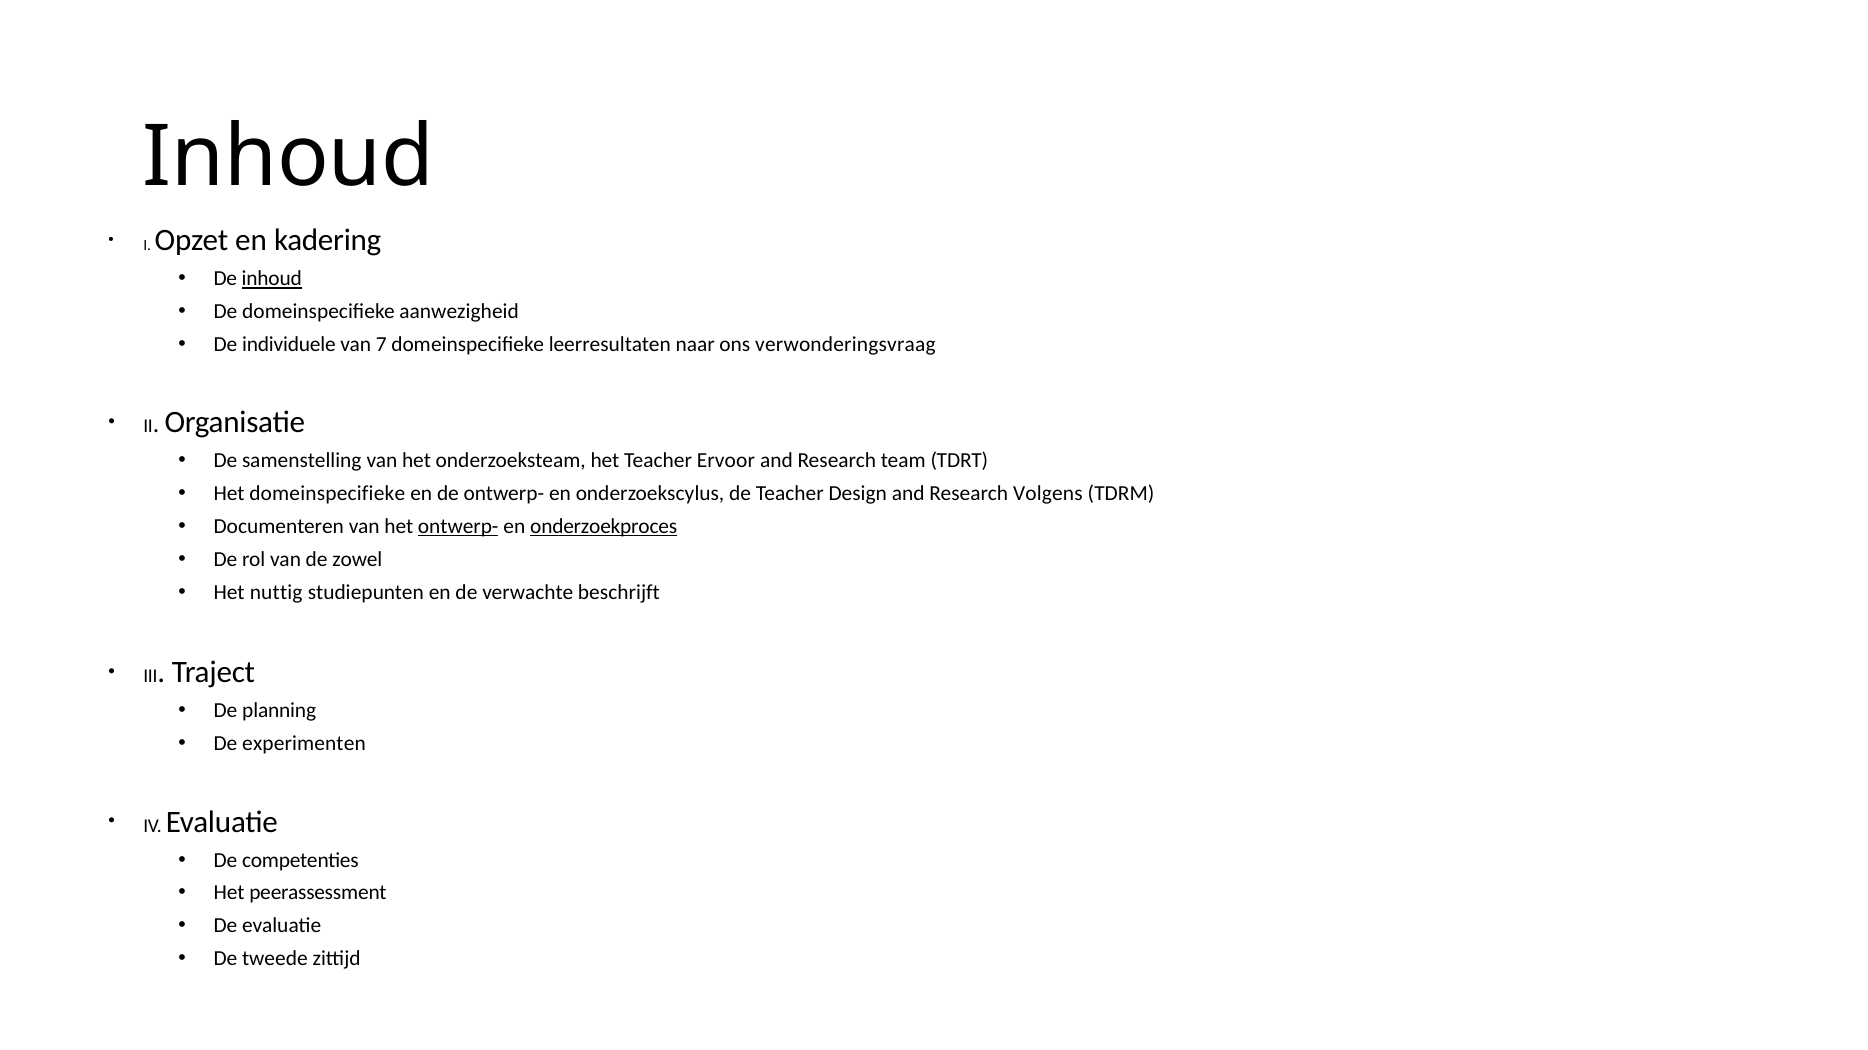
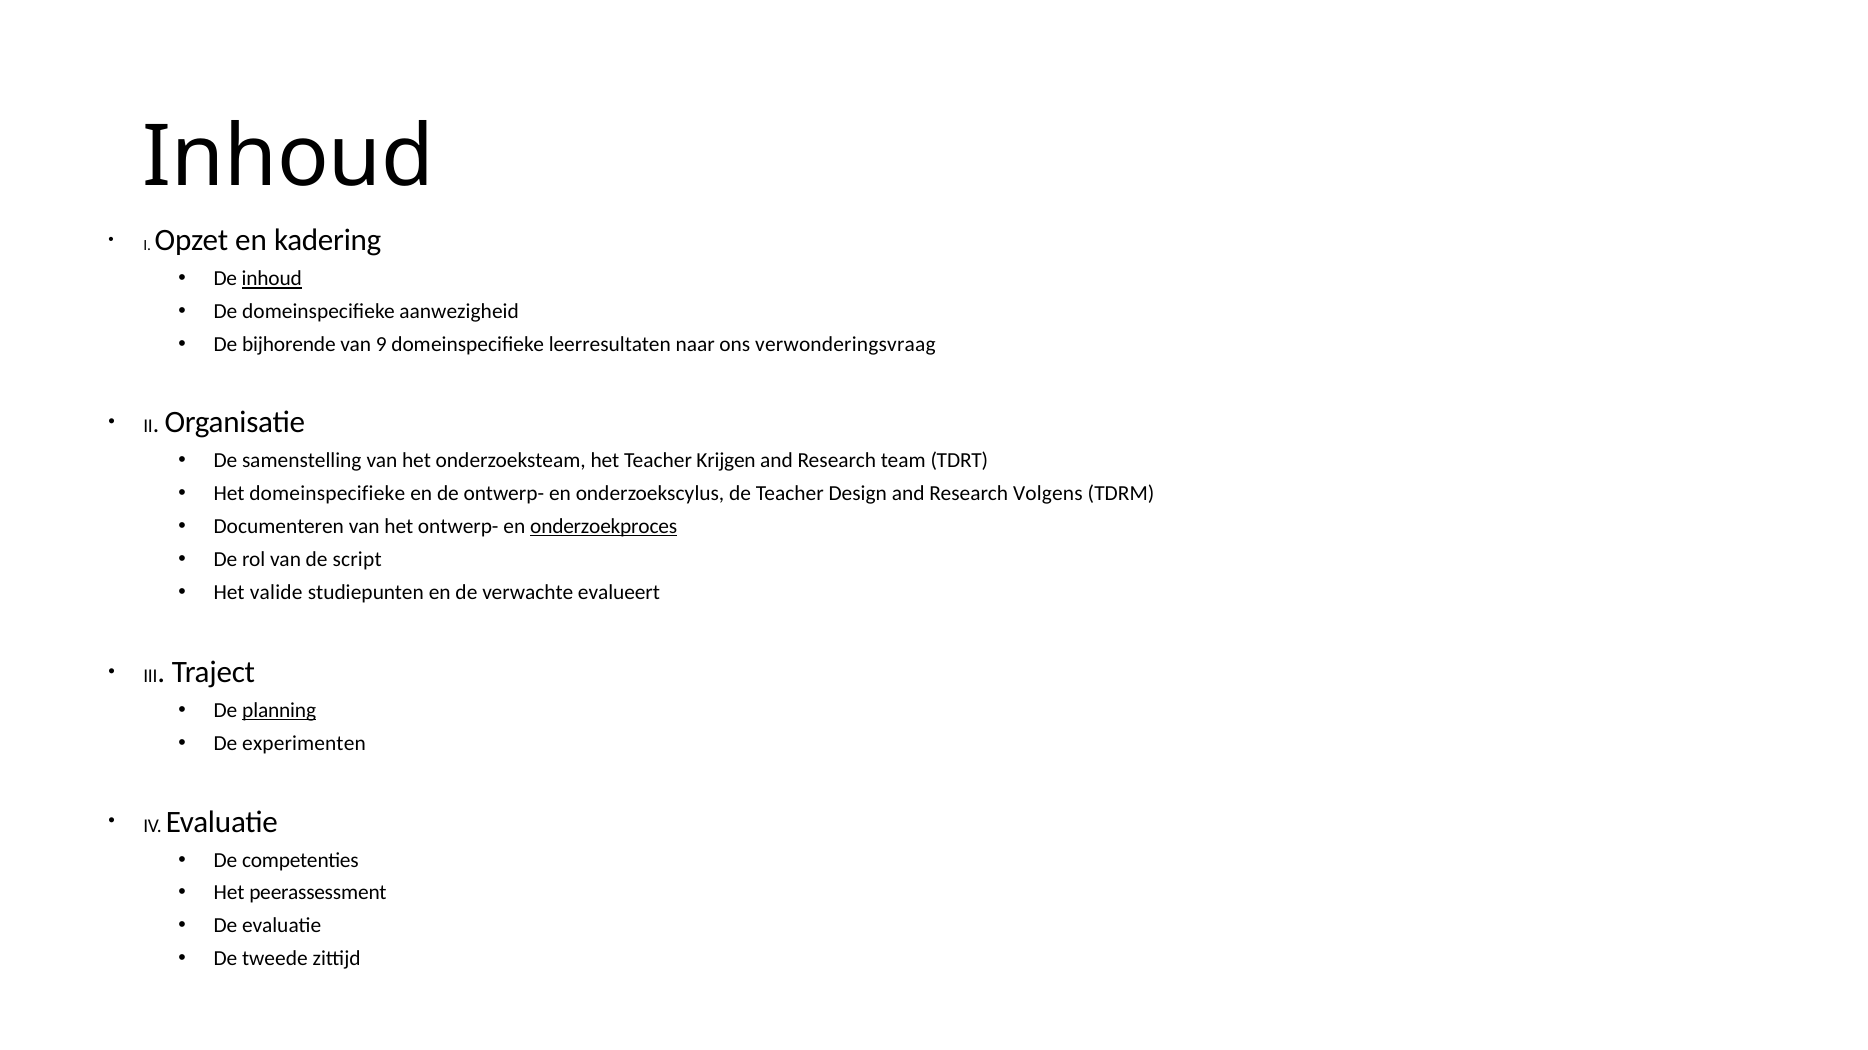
individuele: individuele -> bijhorende (289, 345)
7: 7 -> 9 (381, 345)
Ervoor: Ervoor -> Krijgen (726, 461)
ontwerp- underline: present -> none (458, 527)
zowel: zowel -> script (357, 560)
nuttig: nuttig -> valide (276, 592)
beschrijft: beschrijft -> evalueert (619, 592)
planning underline: none -> present (279, 711)
